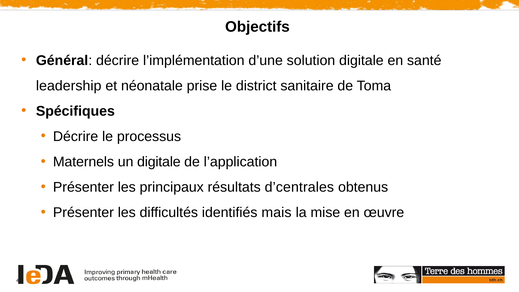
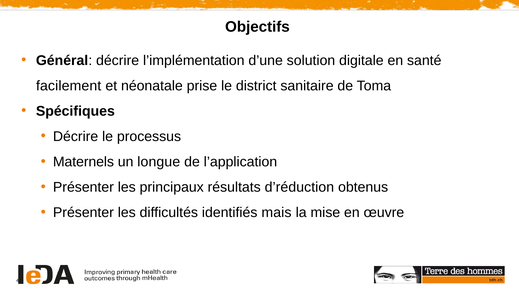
leadership: leadership -> facilement (69, 86)
un digitale: digitale -> longue (159, 162)
d’centrales: d’centrales -> d’réduction (299, 187)
